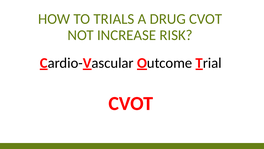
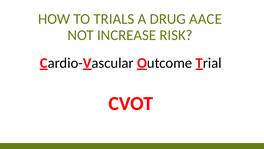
DRUG CVOT: CVOT -> AACE (205, 19)
